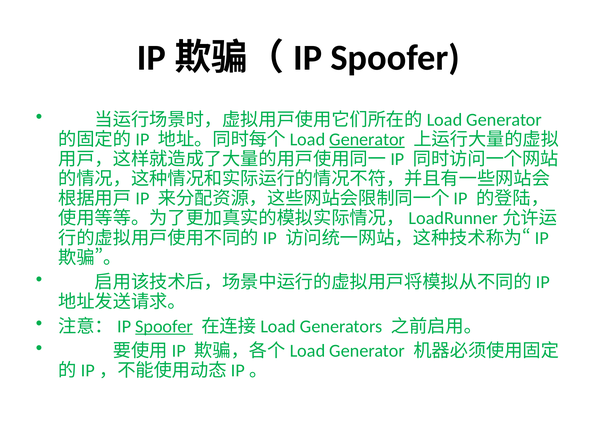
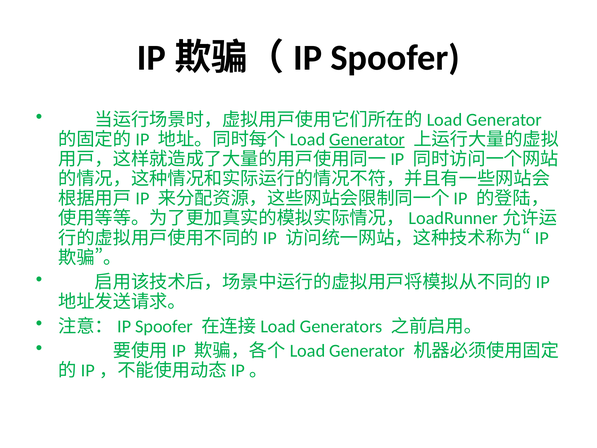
Spoofer underline: present -> none (164, 326)
